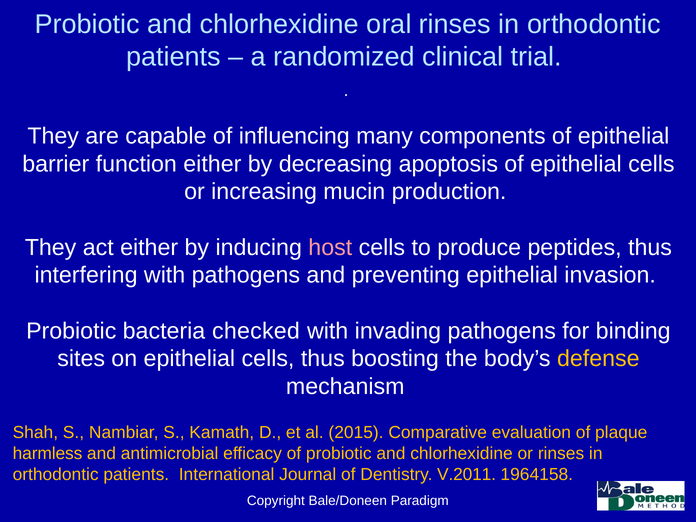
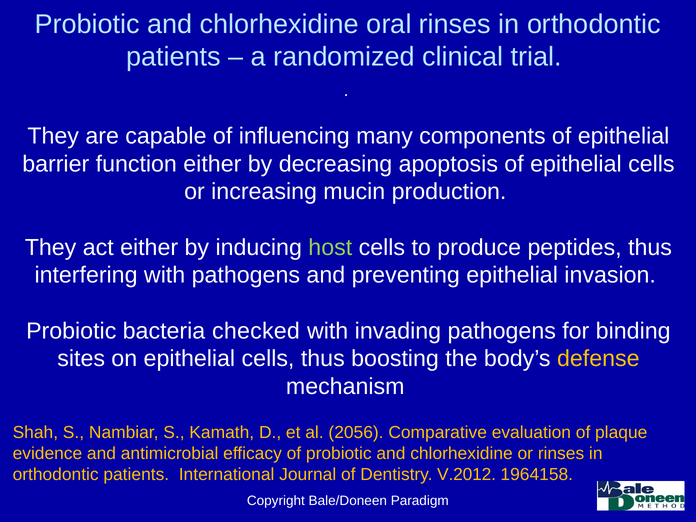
host colour: pink -> light green (330, 247)
2015: 2015 -> 2056 (356, 433)
harmless: harmless -> evidence (47, 454)
V.2011: V.2011 -> V.2012 (467, 474)
